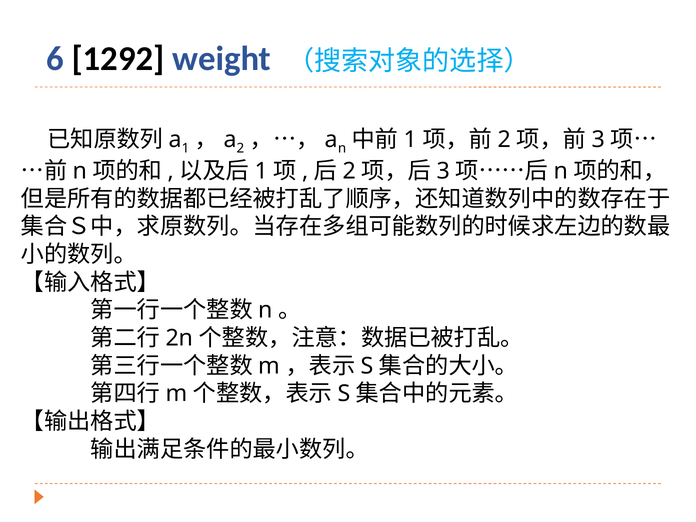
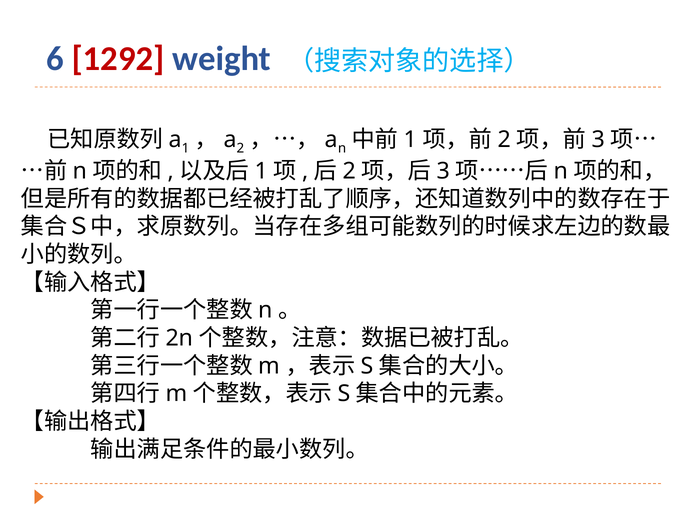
1292 colour: black -> red (118, 59)
